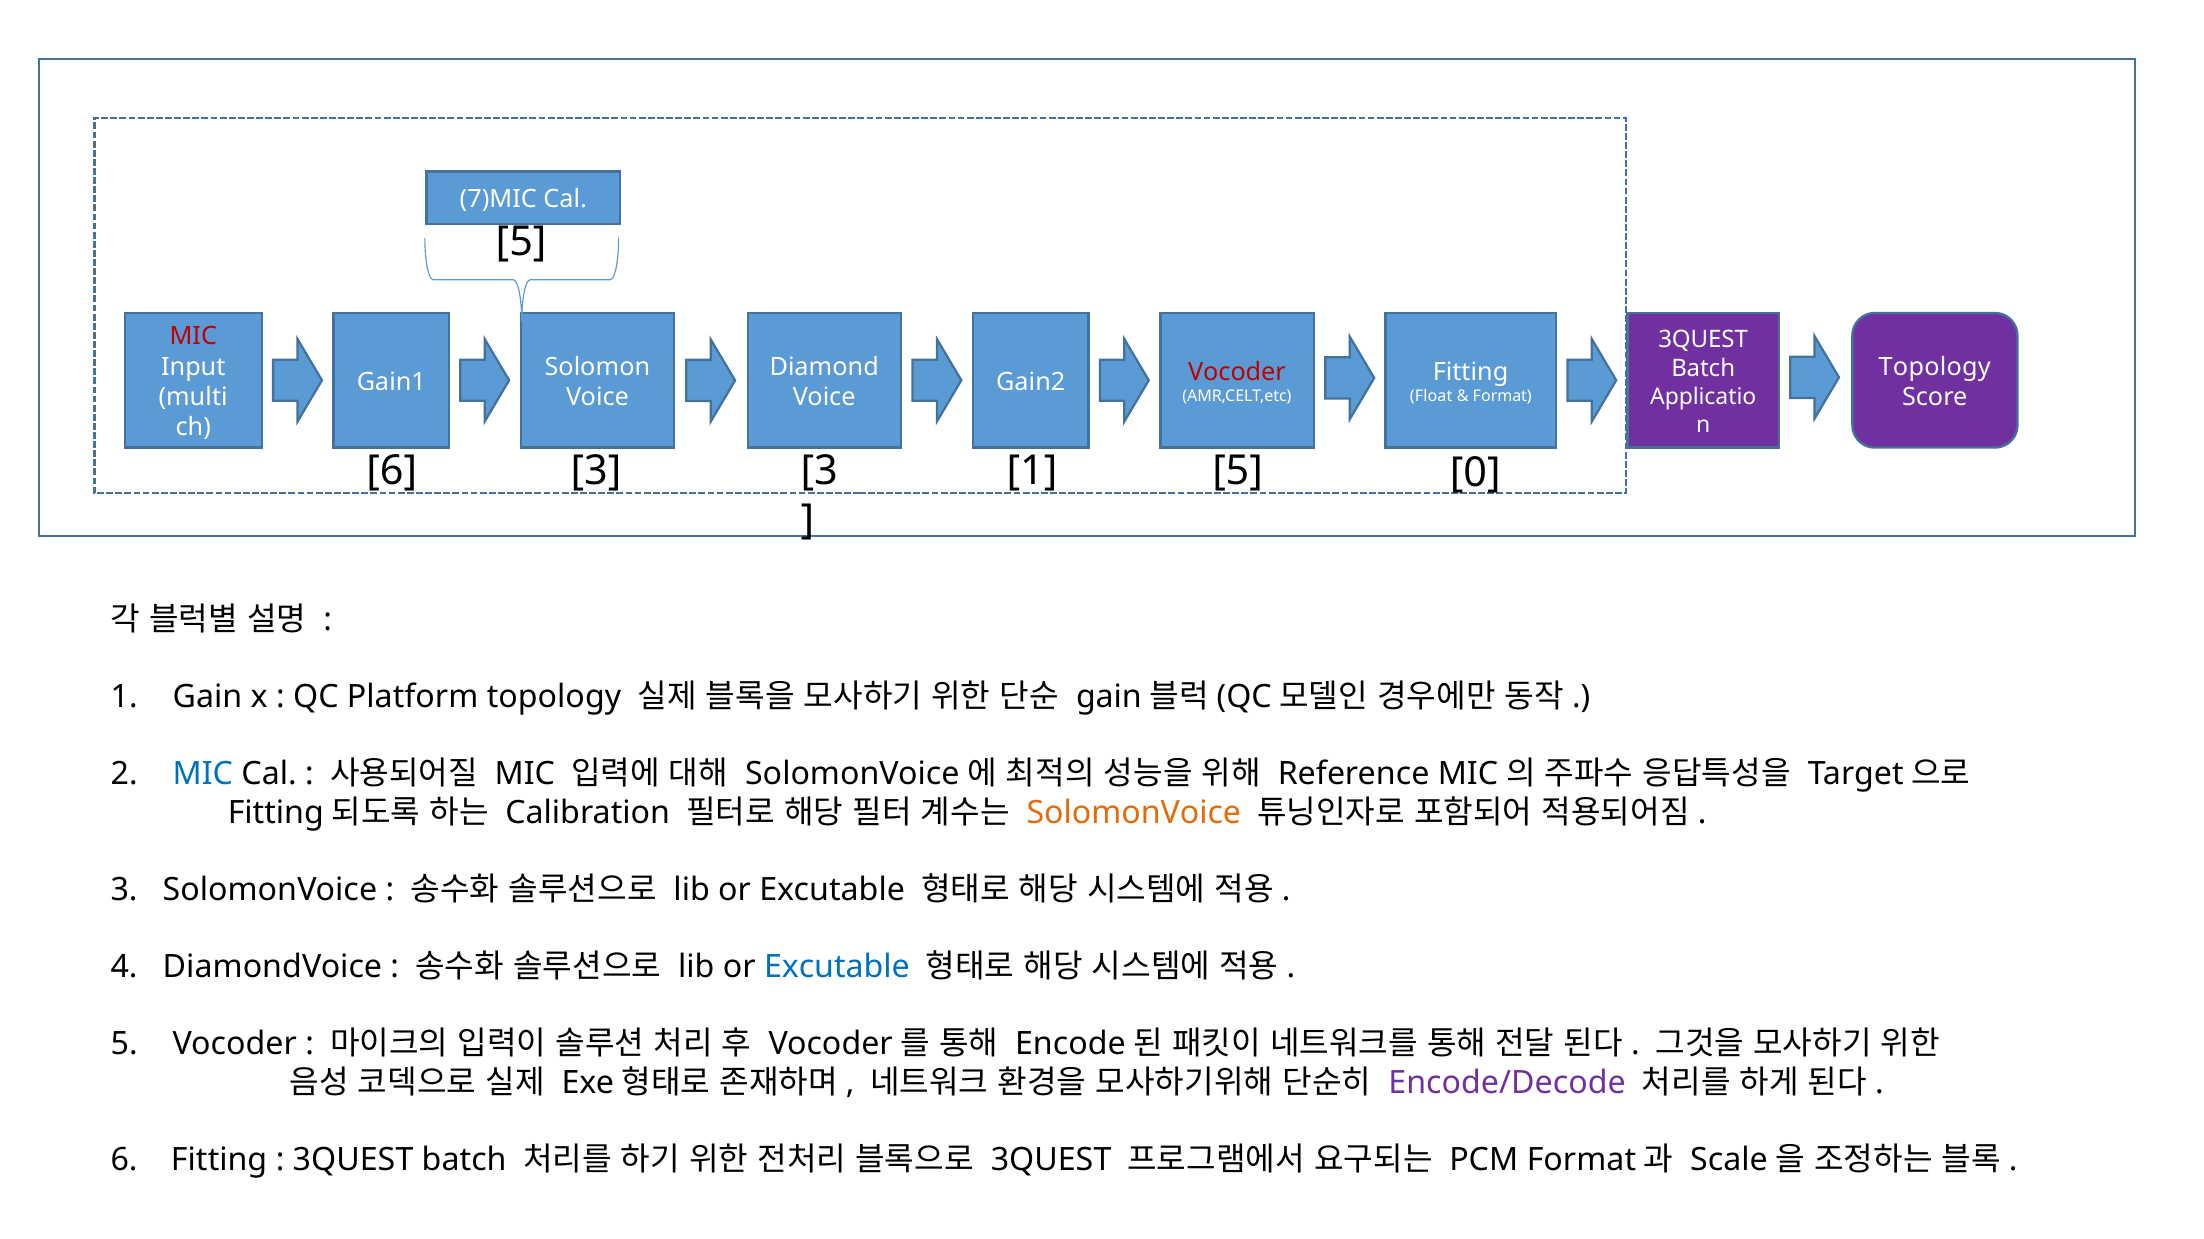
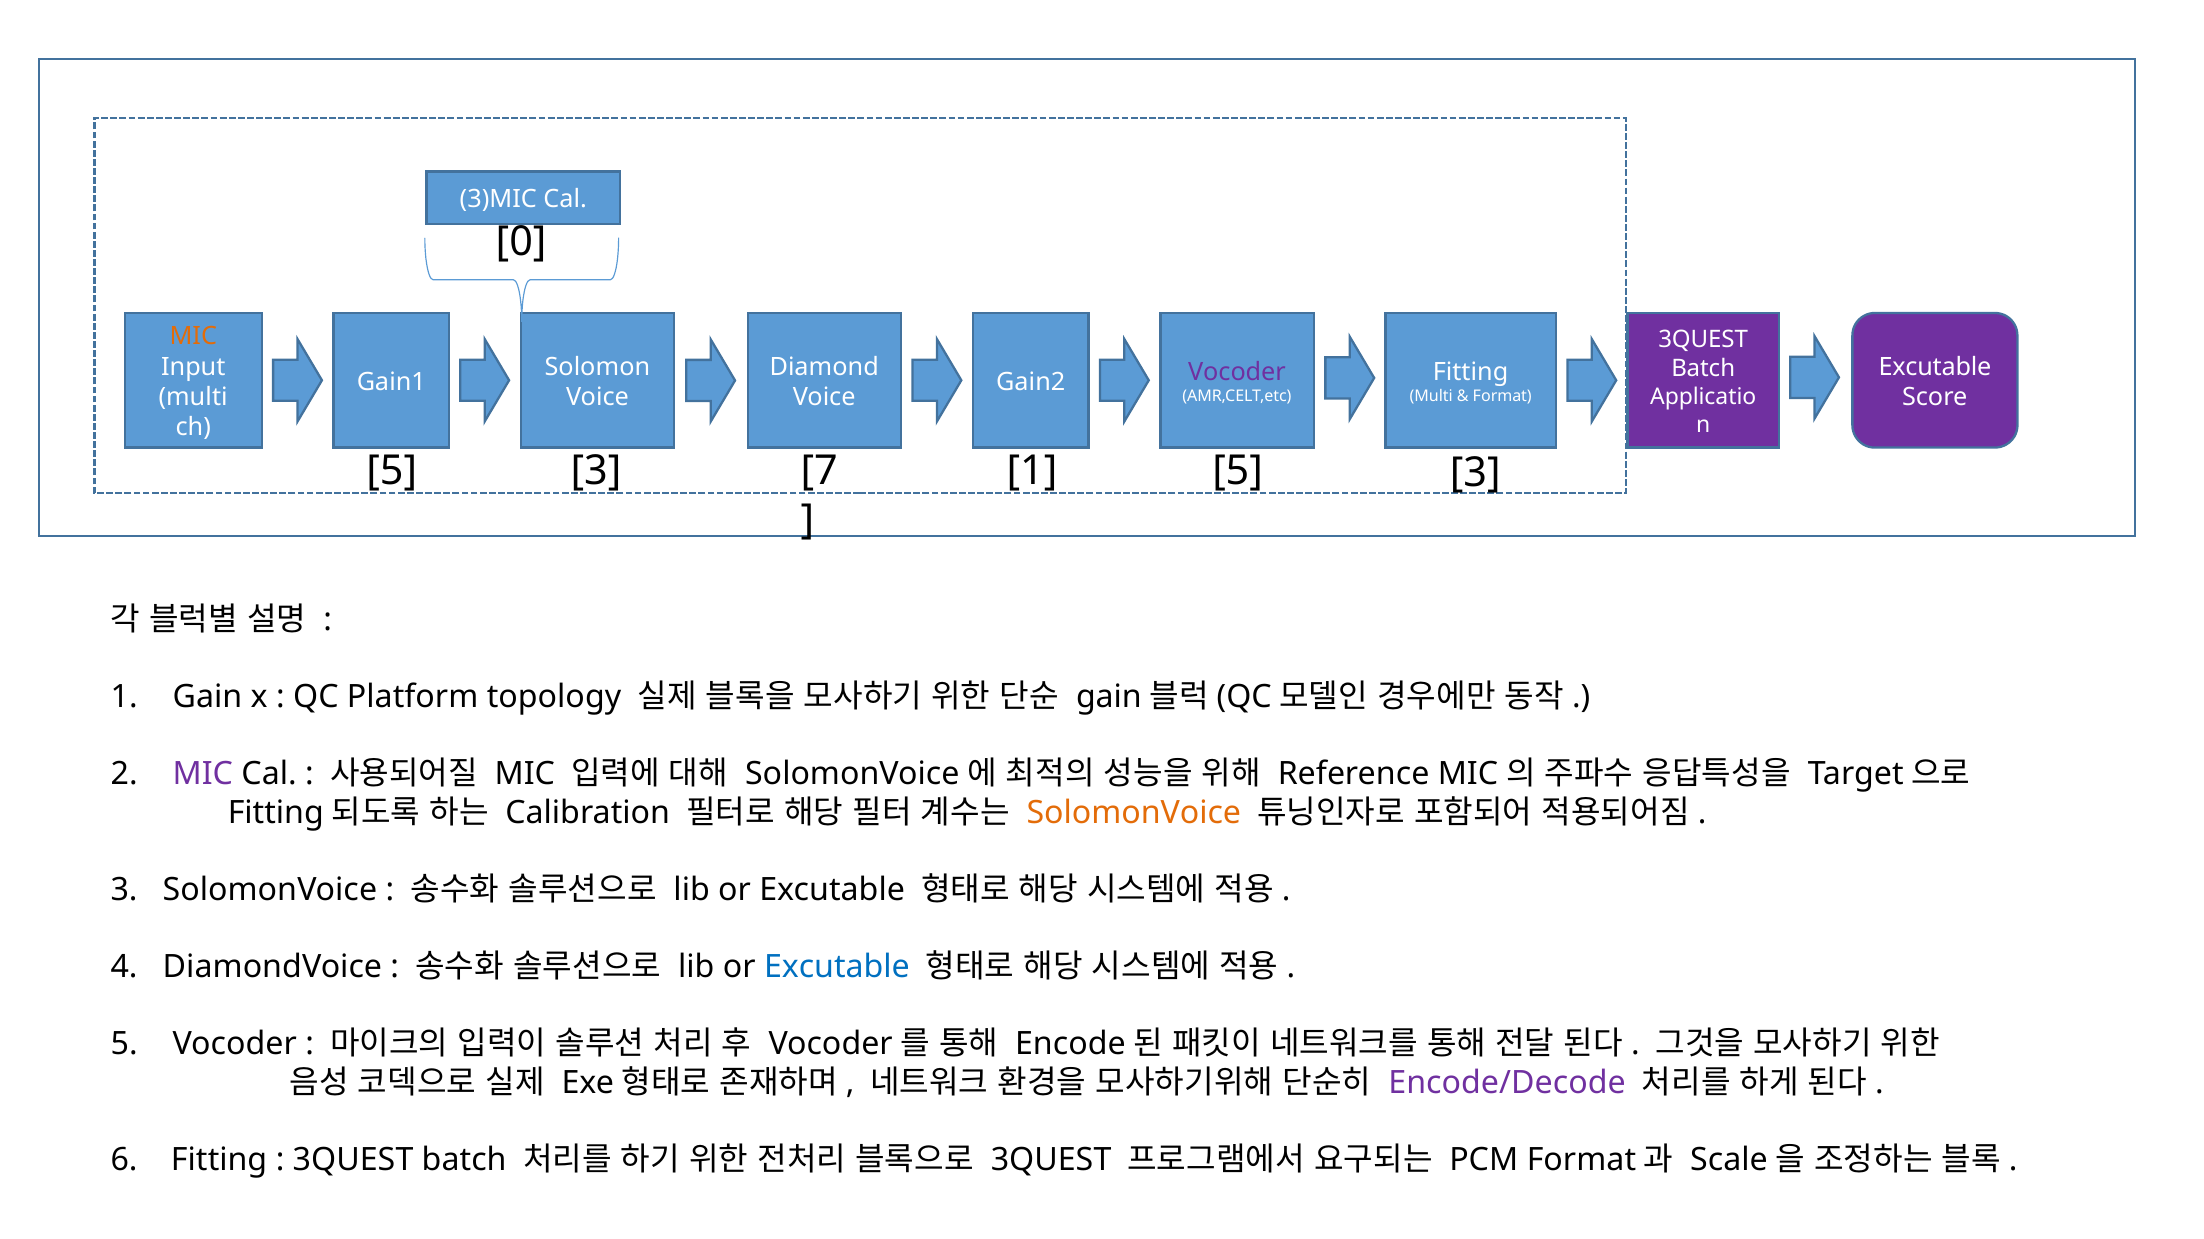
7)MIC: 7)MIC -> 3)MIC (498, 200)
5: 5 -> 0 (521, 242)
MIC colour: red -> orange (193, 337)
Topology: Topology -> Excutable (1935, 367)
Vocoder colour: red -> purple (1237, 373)
Float: Float -> Multi (1431, 397)
6: 6 -> 5 (392, 471)
5 0: 0 -> 3 (1475, 473)
3 3: 3 -> 7 (819, 471)
MIC colour: blue -> purple (203, 774)
